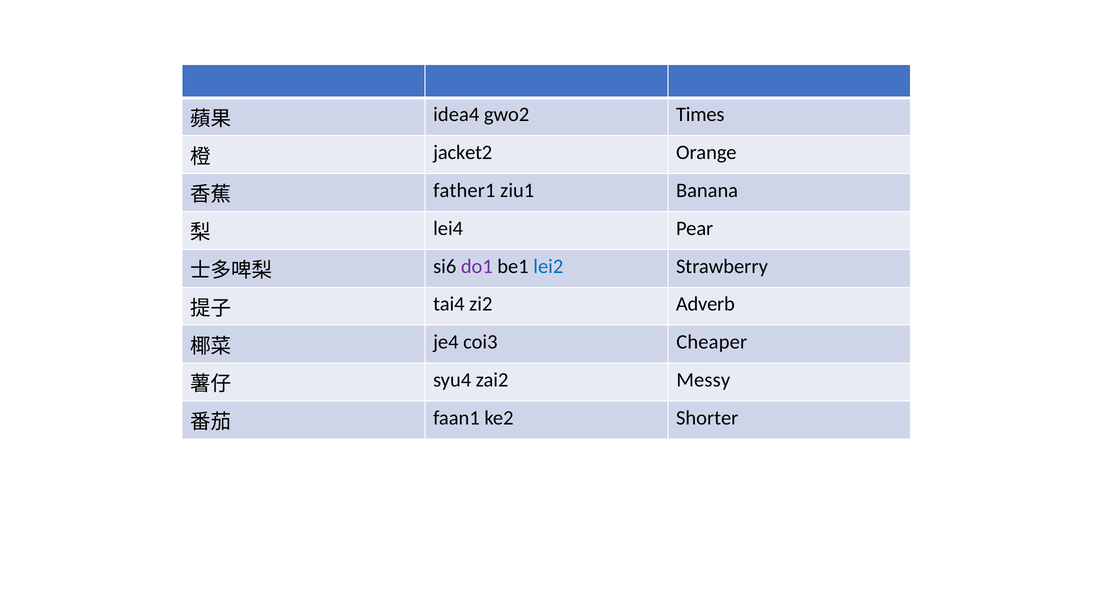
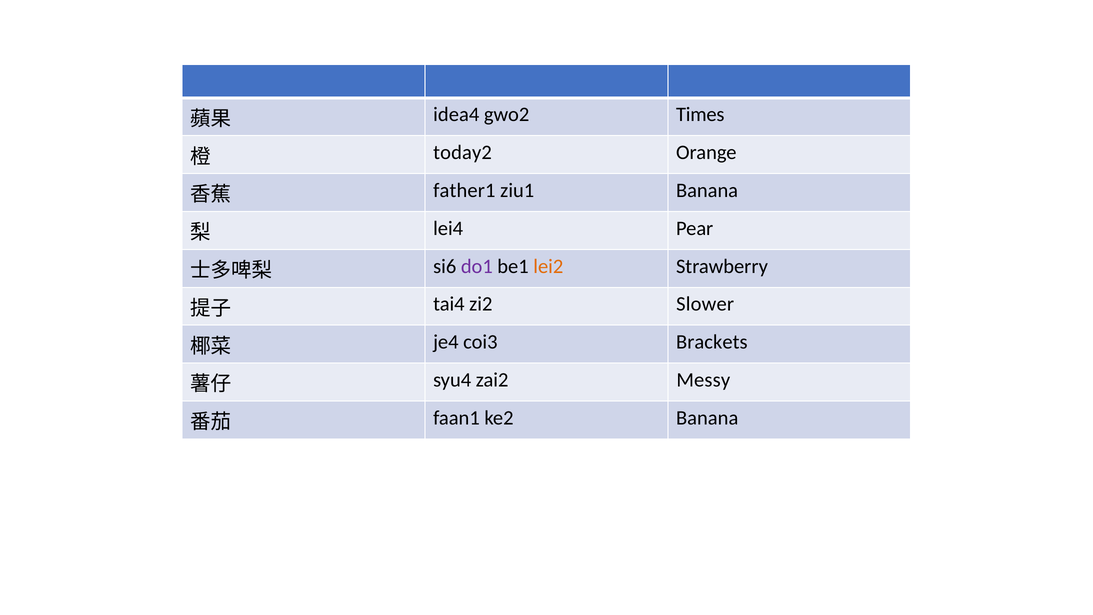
jacket2: jacket2 -> today2 (463, 153)
lei2 colour: blue -> orange (548, 266)
Adverb: Adverb -> Slower (705, 304)
Cheaper: Cheaper -> Brackets (712, 342)
ke2 Shorter: Shorter -> Banana (707, 418)
